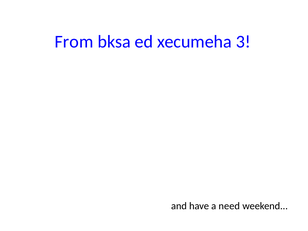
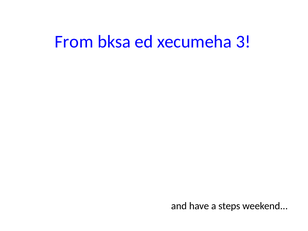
need: need -> steps (229, 206)
